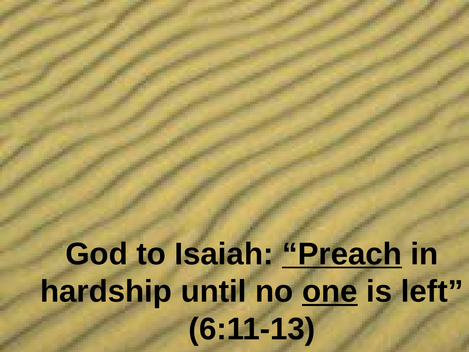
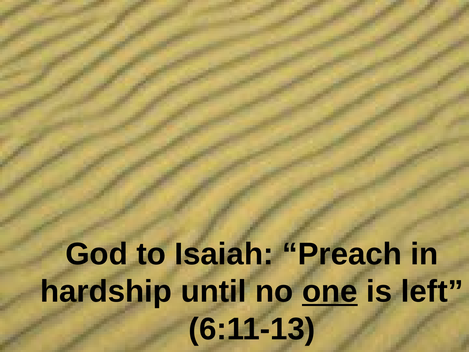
Preach underline: present -> none (342, 254)
